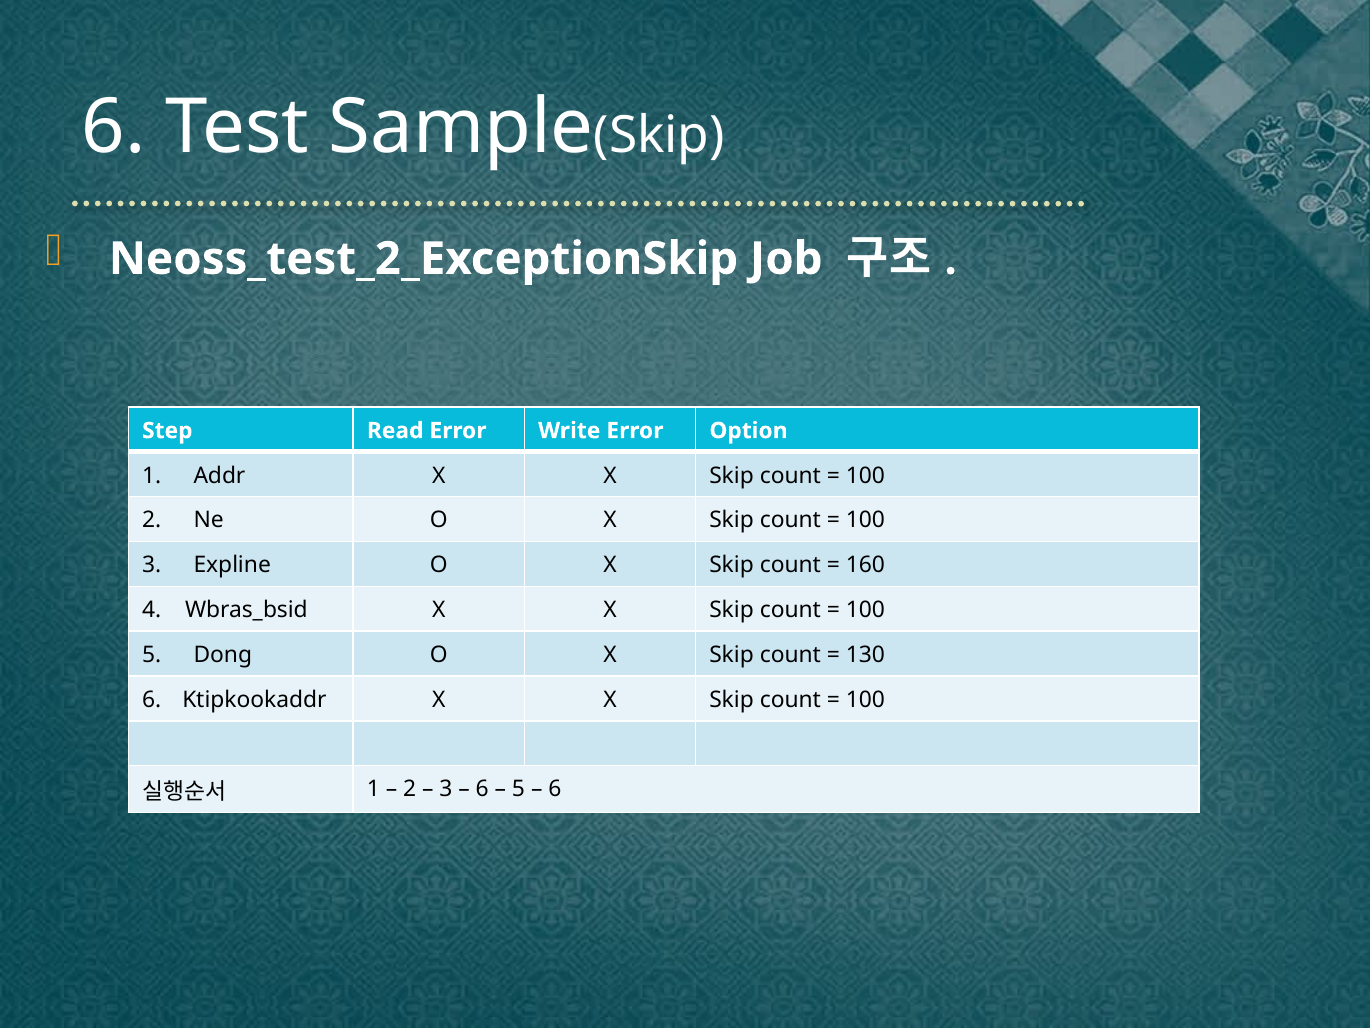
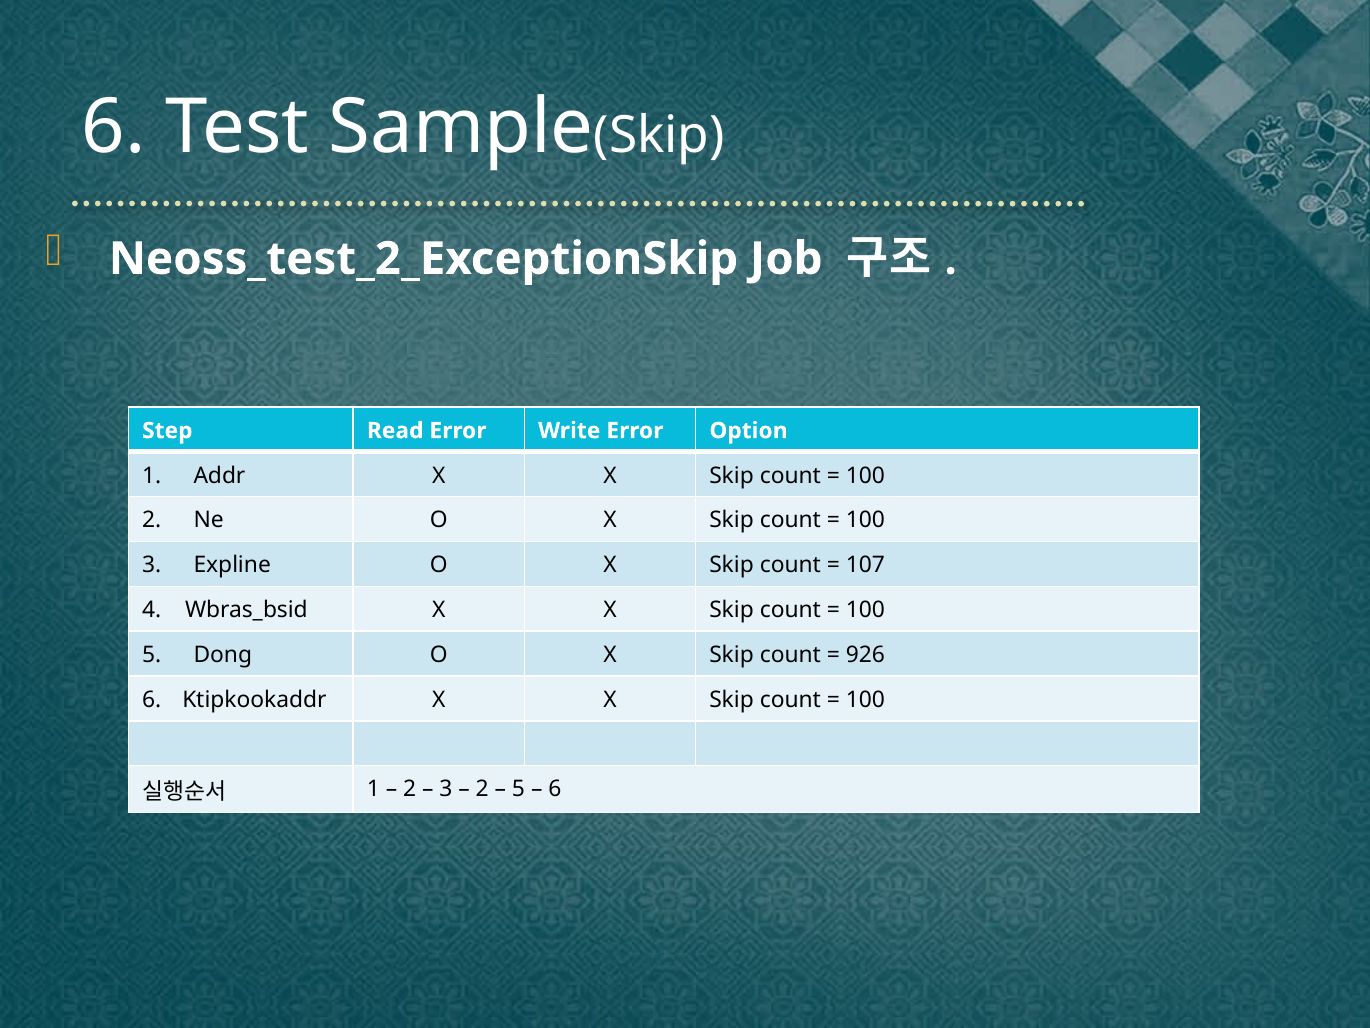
160: 160 -> 107 (865, 565)
130: 130 -> 926 (865, 655)
6: 6 -> 2 (482, 789)
